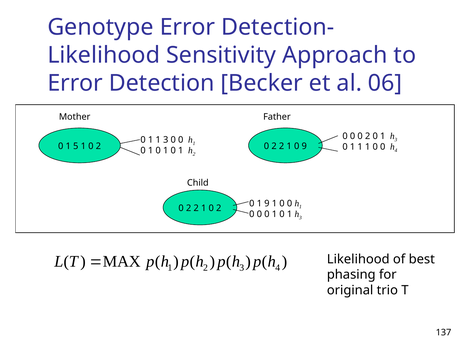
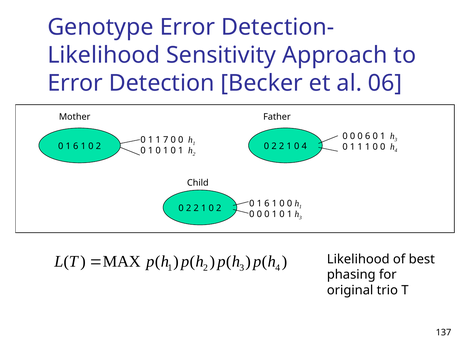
0 0 2: 2 -> 6 (368, 136)
1 3: 3 -> 7 (166, 140)
5: 5 -> 6 (76, 146)
0 9: 9 -> 4 (304, 146)
9: 9 -> 6 (267, 204)
